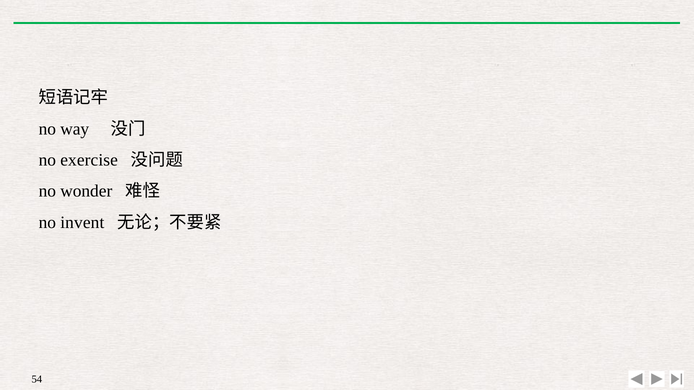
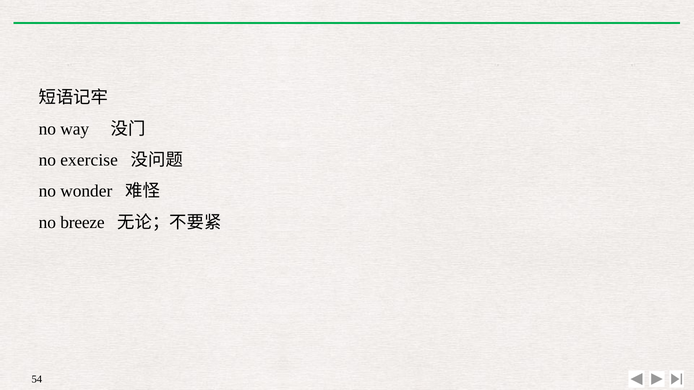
invent: invent -> breeze (82, 223)
